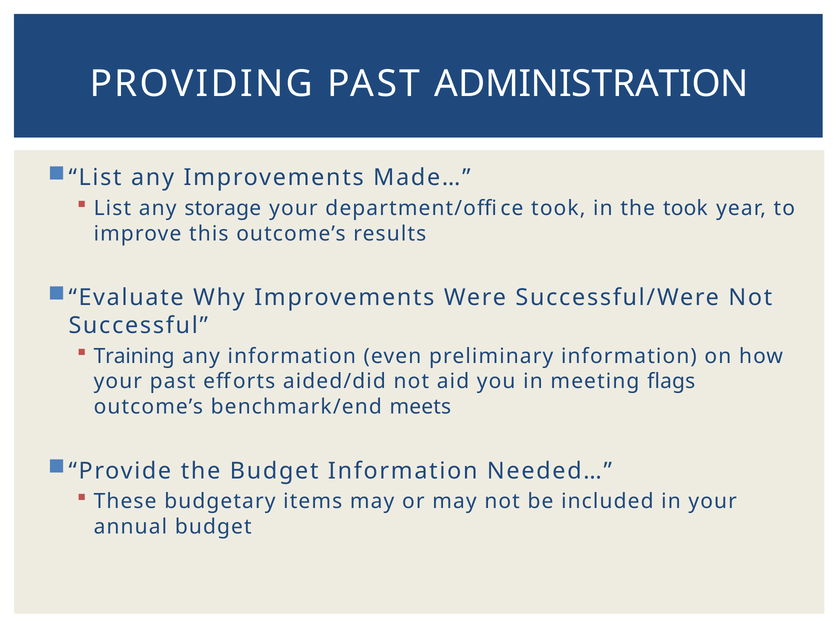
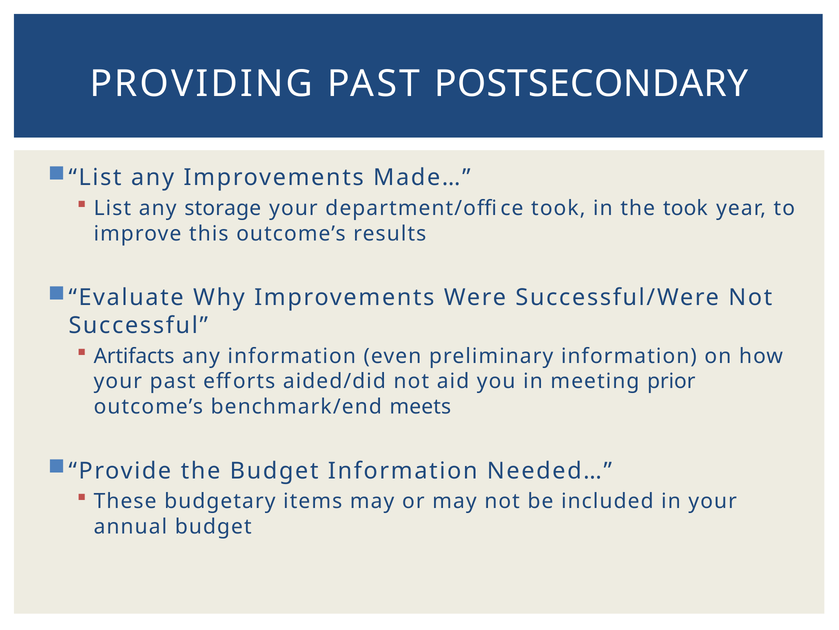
ADMINISTRATION: ADMINISTRATION -> POSTSECONDARY (591, 84)
Training: Training -> Artifacts (134, 356)
flags: flags -> prior (671, 381)
